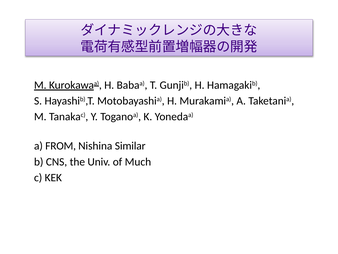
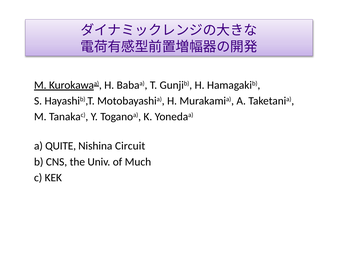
FROM: FROM -> QUITE (61, 146)
Similar: Similar -> Circuit (130, 146)
